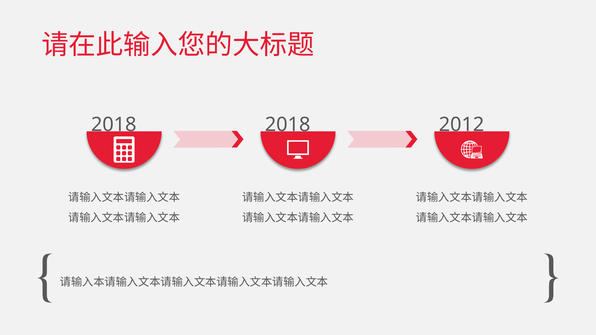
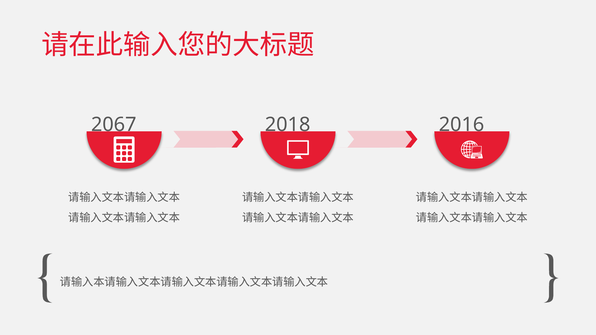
2018: 2018 -> 2067 (114, 125)
2012: 2012 -> 2016 (462, 125)
